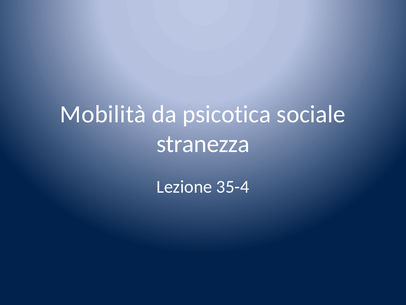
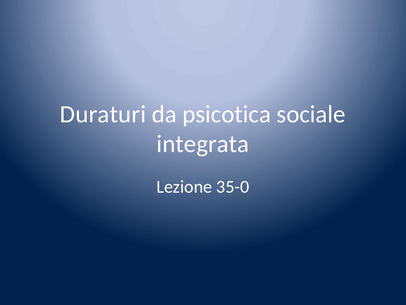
Mobilità: Mobilità -> Duraturi (103, 114)
stranezza: stranezza -> integrata (203, 144)
35-4: 35-4 -> 35-0 (233, 187)
